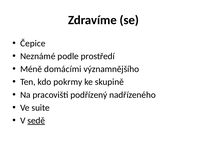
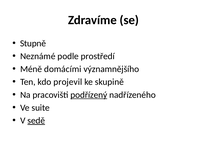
Čepice: Čepice -> Stupně (33, 43)
pokrmy: pokrmy -> projevil (68, 82)
podřízený underline: none -> present (89, 95)
